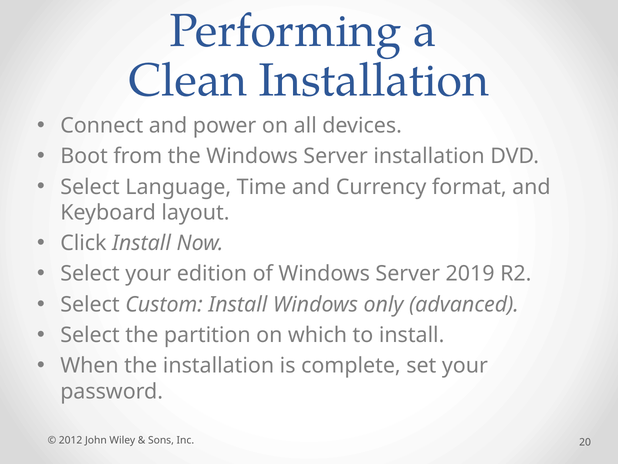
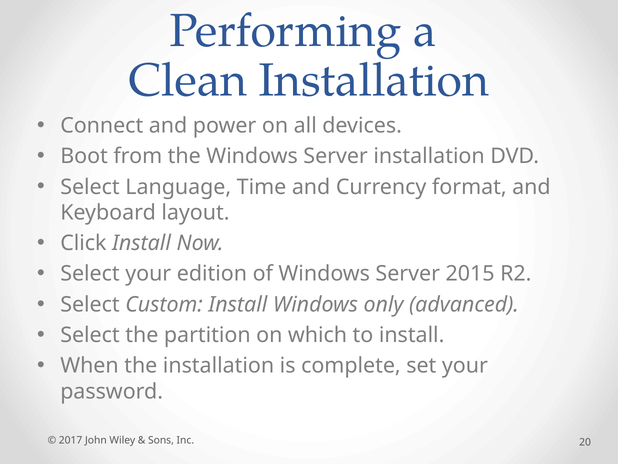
2019: 2019 -> 2015 (470, 274)
2012: 2012 -> 2017 (71, 440)
